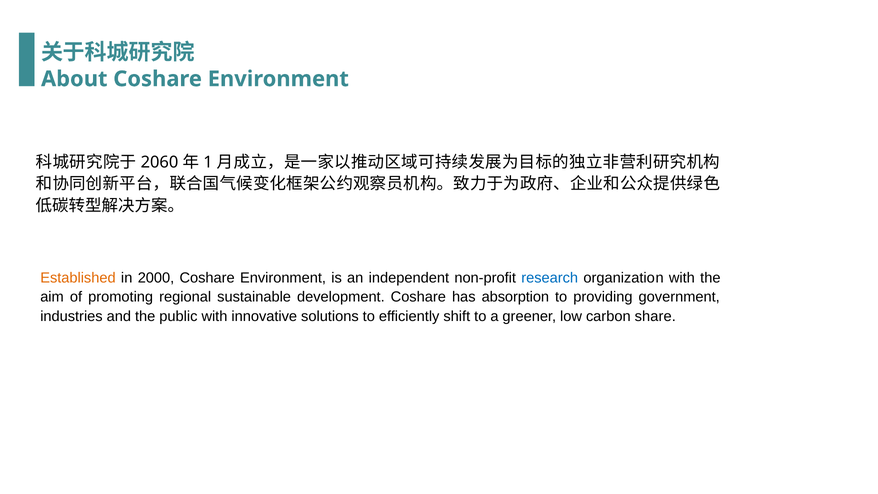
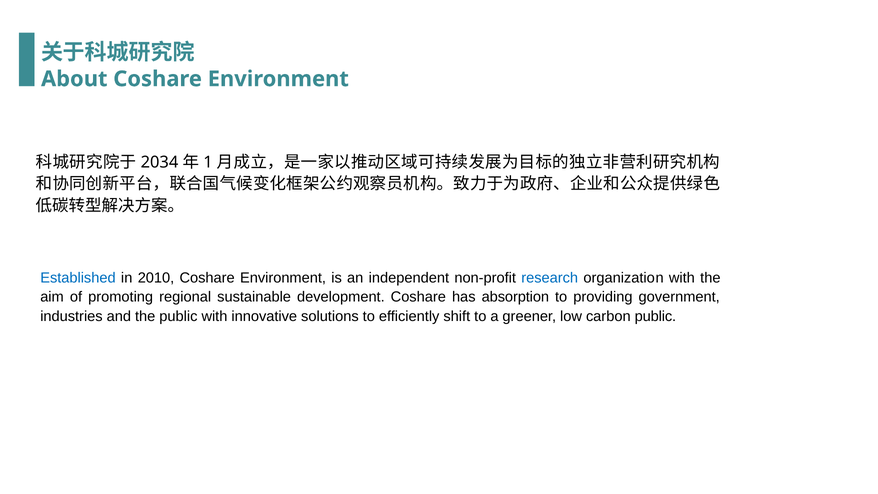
2060: 2060 -> 2034 (159, 162)
Established colour: orange -> blue (78, 278)
2000: 2000 -> 2010 (156, 278)
carbon share: share -> public (655, 316)
